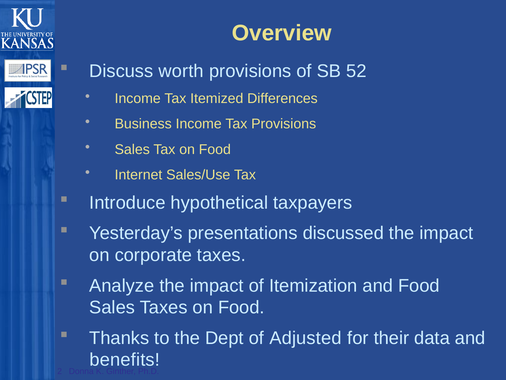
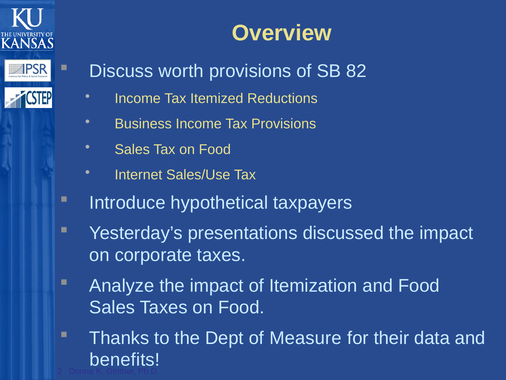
52: 52 -> 82 (356, 71)
Differences: Differences -> Reductions (282, 99)
Adjusted: Adjusted -> Measure (306, 338)
